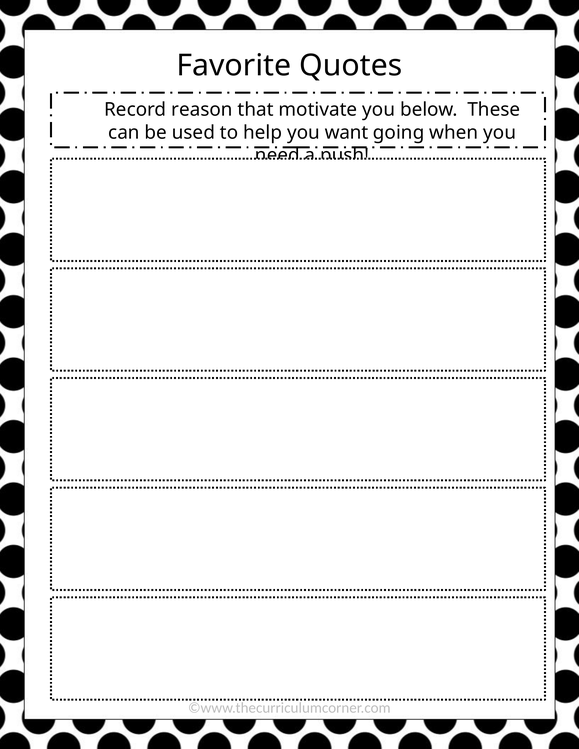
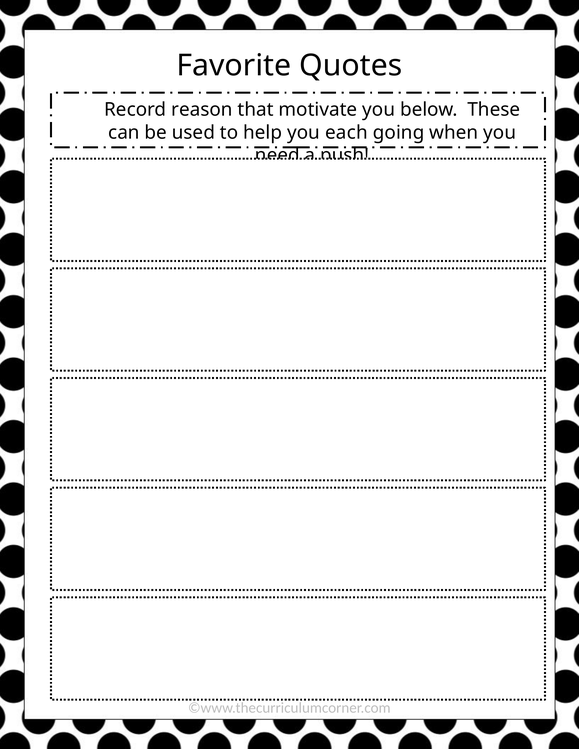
want: want -> each (346, 132)
